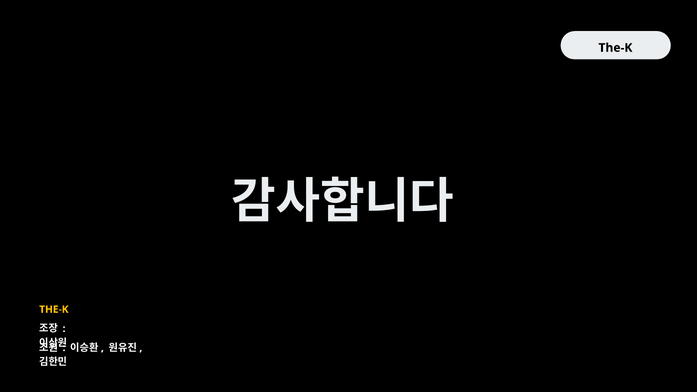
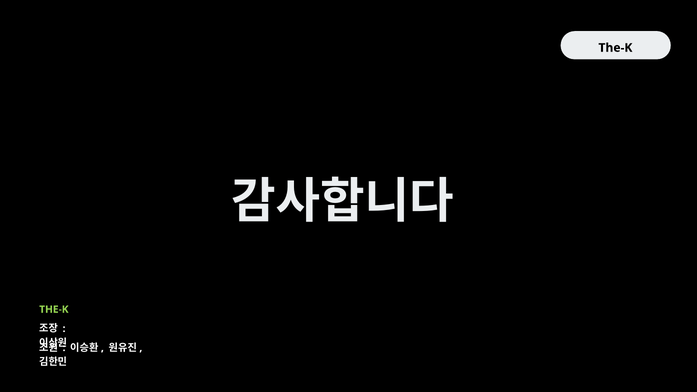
THE-K colour: yellow -> light green (54, 309)
